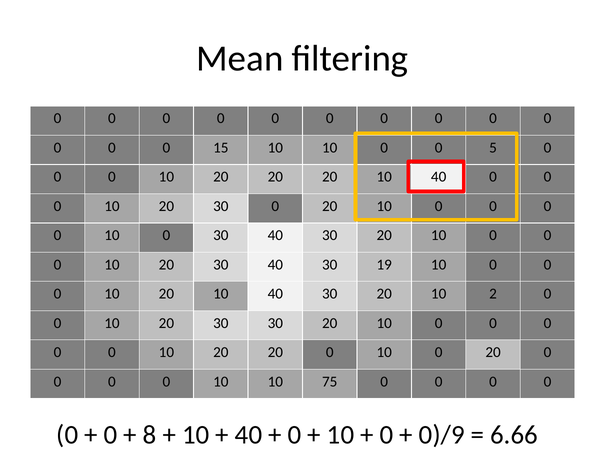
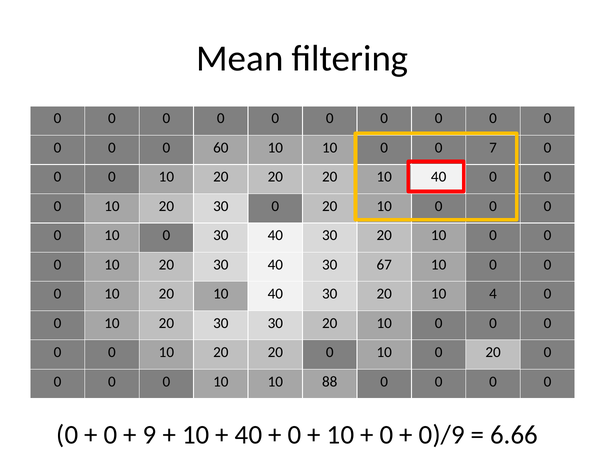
15: 15 -> 60 (221, 148)
5: 5 -> 7 (493, 148)
19: 19 -> 67 (384, 264)
2: 2 -> 4 (493, 294)
75: 75 -> 88 (330, 381)
8: 8 -> 9 (150, 434)
